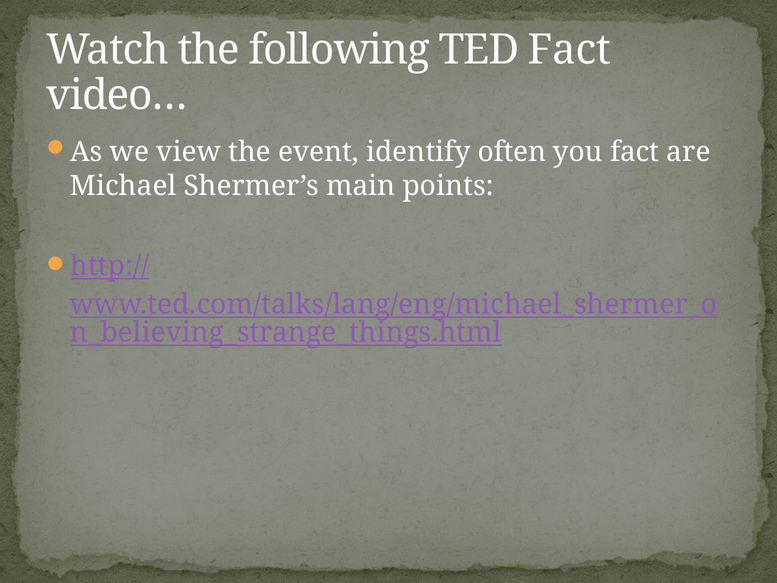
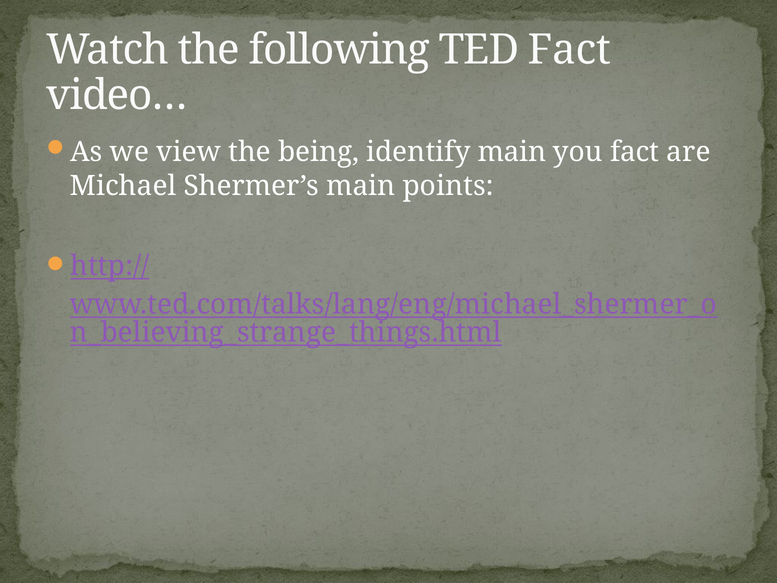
event: event -> being (319, 152)
identify often: often -> main (512, 152)
